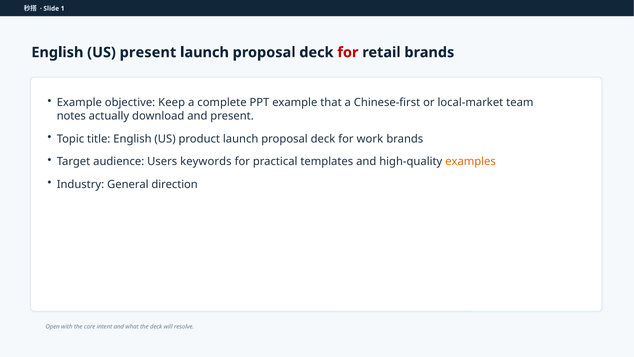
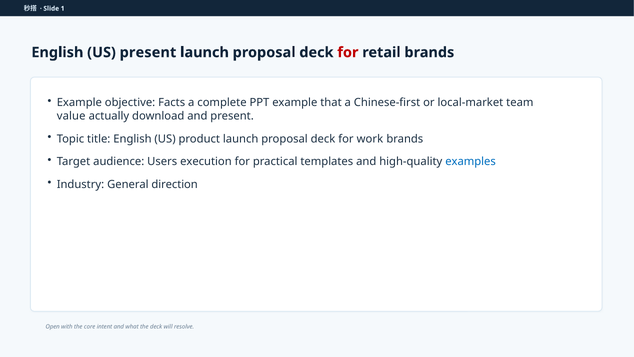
Keep: Keep -> Facts (172, 103)
notes: notes -> value (71, 116)
keywords: keywords -> execution (206, 162)
examples colour: orange -> blue (471, 162)
